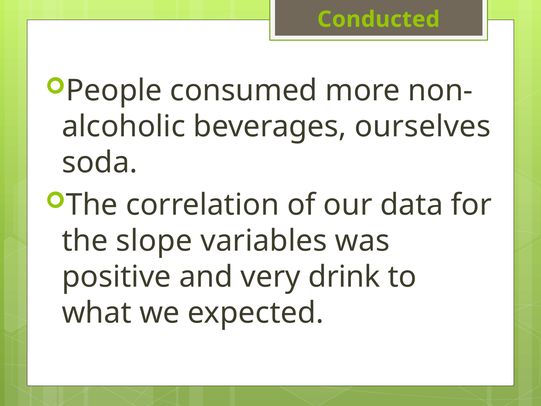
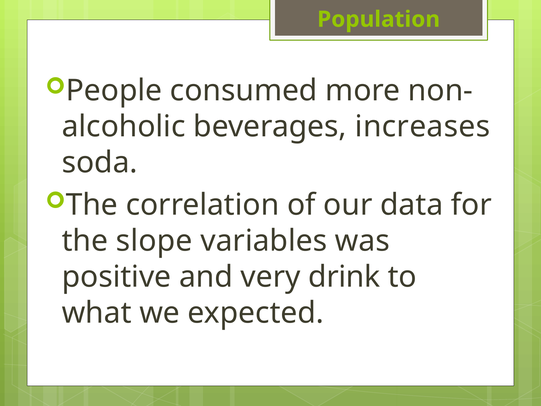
Conducted: Conducted -> Population (379, 19)
ourselves: ourselves -> increases (423, 127)
